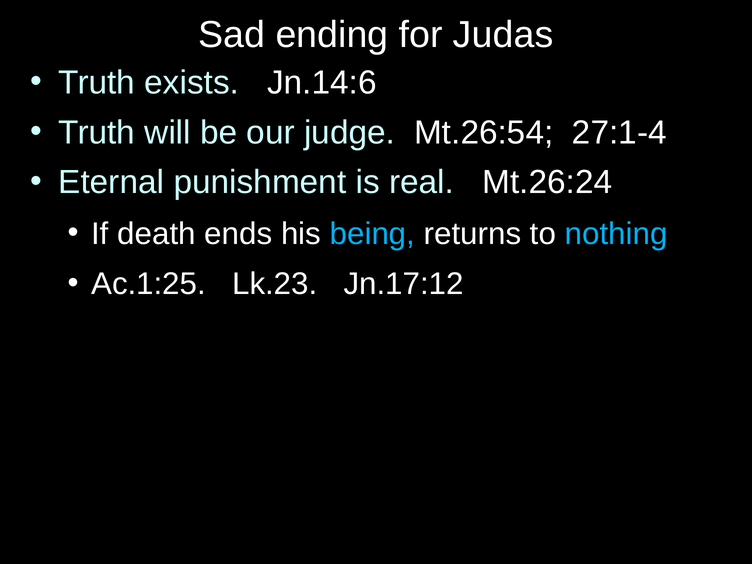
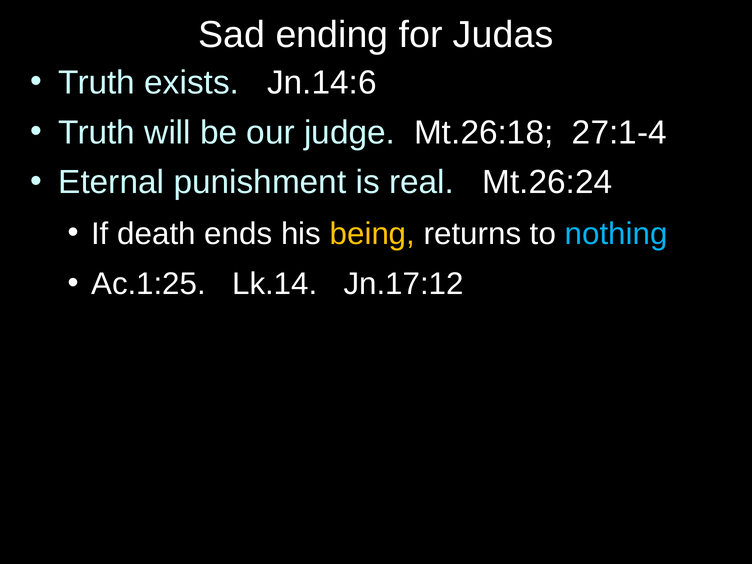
Mt.26:54: Mt.26:54 -> Mt.26:18 (484, 133)
being colour: light blue -> yellow (372, 234)
Lk.23: Lk.23 -> Lk.14 (275, 284)
